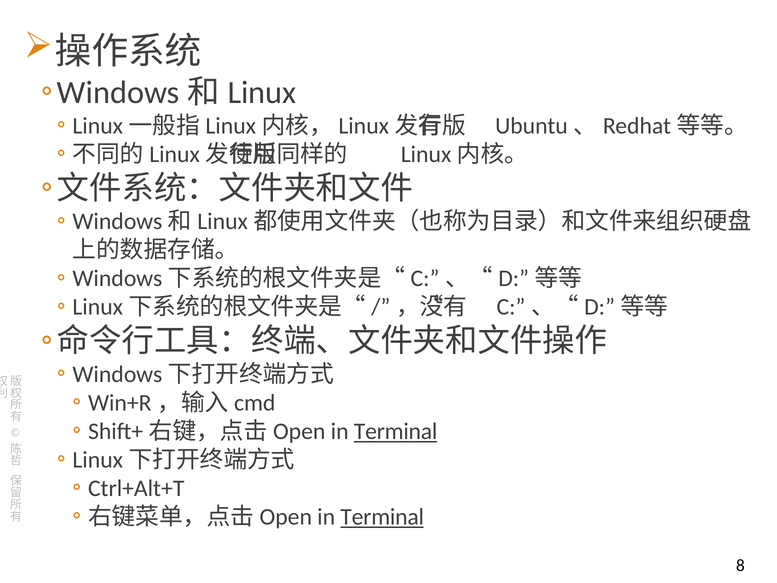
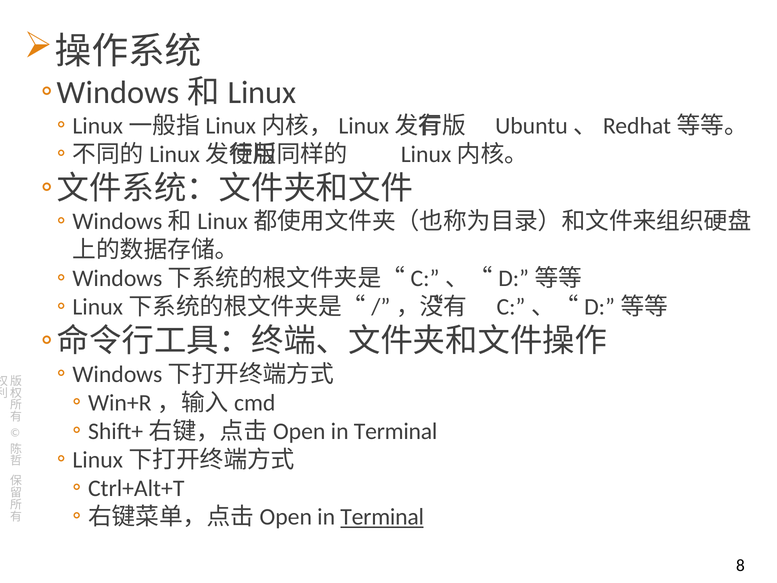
Terminal underline: present -> none (396, 431)
